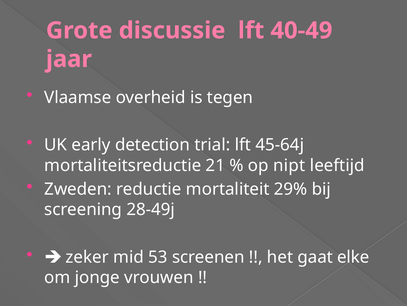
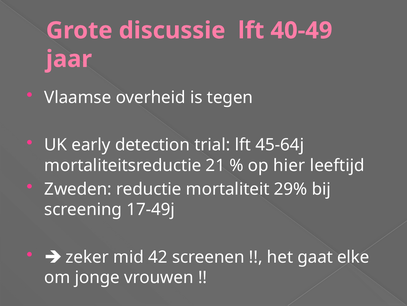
nipt: nipt -> hier (289, 165)
28-49j: 28-49j -> 17-49j (151, 209)
53: 53 -> 42 (158, 257)
